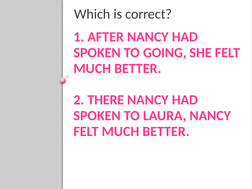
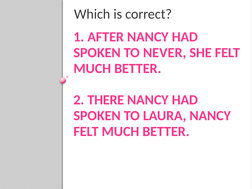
GOING: GOING -> NEVER (165, 53)
